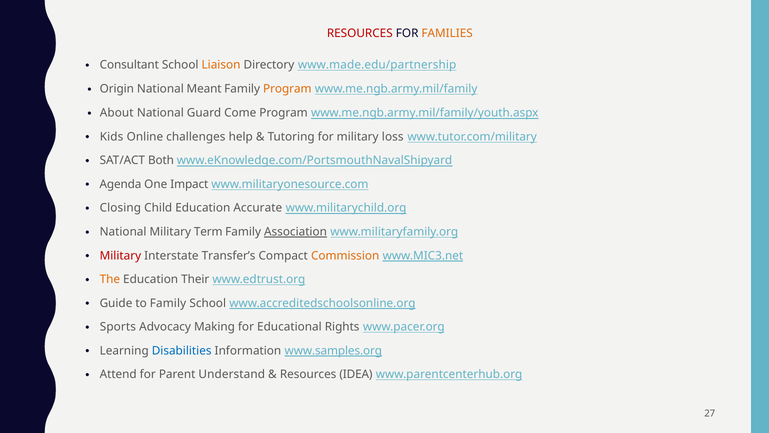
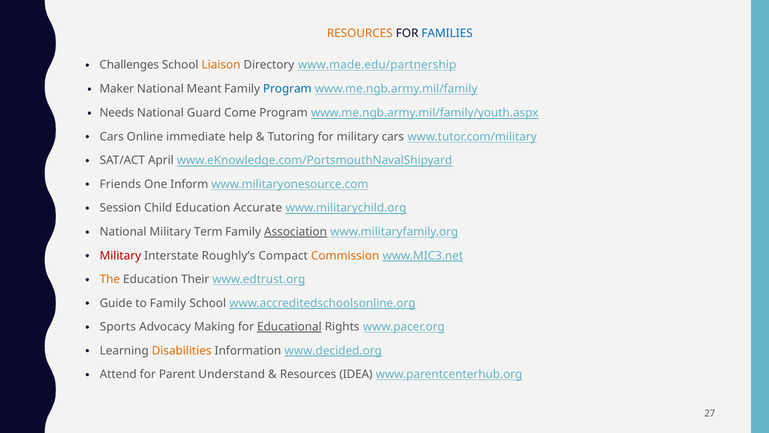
RESOURCES colour: red -> orange (360, 33)
FAMILIES colour: orange -> blue (447, 33)
Consultant: Consultant -> Challenges (129, 65)
Origin: Origin -> Maker (117, 89)
Program colour: orange -> blue (287, 89)
About: About -> Needs (117, 113)
Kids: Kids -> Cars (112, 137)
challenges: challenges -> immediate (196, 137)
military loss: loss -> cars (393, 137)
Both: Both -> April (161, 160)
Agenda: Agenda -> Friends (120, 184)
Impact: Impact -> Inform (189, 184)
Closing: Closing -> Session (120, 208)
Transfer’s: Transfer’s -> Roughly’s (229, 255)
Educational underline: none -> present (289, 327)
Disabilities colour: blue -> orange (182, 350)
www.samples.org: www.samples.org -> www.decided.org (333, 350)
